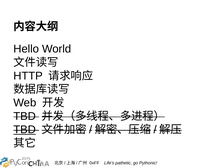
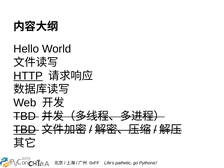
HTTP underline: none -> present (28, 76)
